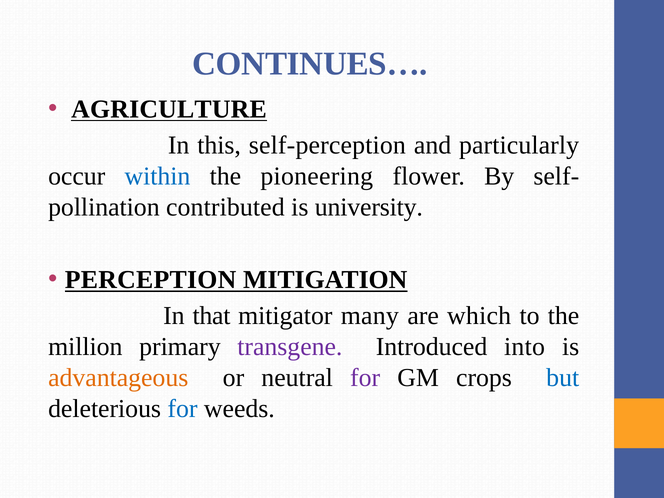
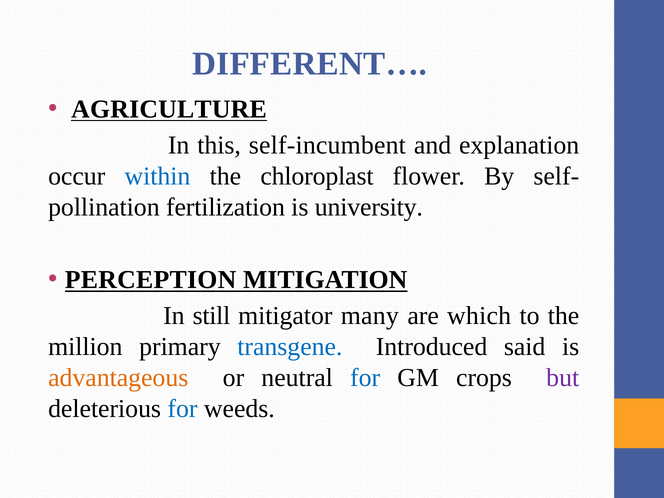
CONTINUES…: CONTINUES… -> DIFFERENT… (310, 64)
self-perception: self-perception -> self-incumbent (327, 145)
particularly: particularly -> explanation (519, 145)
pioneering: pioneering -> chloroplast (317, 176)
contributed: contributed -> fertilization (225, 207)
that: that -> still (211, 316)
transgene colour: purple -> blue (290, 347)
into: into -> said (525, 347)
for colour: purple -> blue (365, 378)
but colour: blue -> purple (563, 378)
